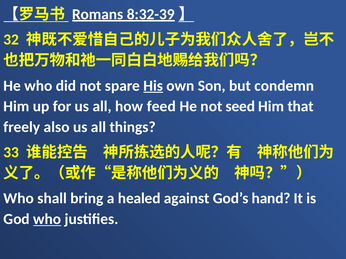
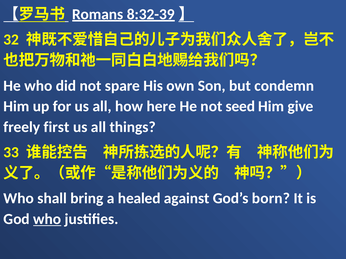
His underline: present -> none (153, 86)
feed: feed -> here (161, 107)
that: that -> give (301, 107)
also: also -> first (57, 127)
hand: hand -> born (271, 199)
